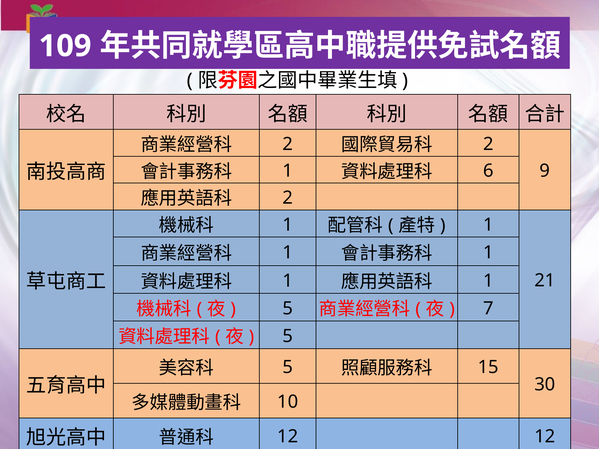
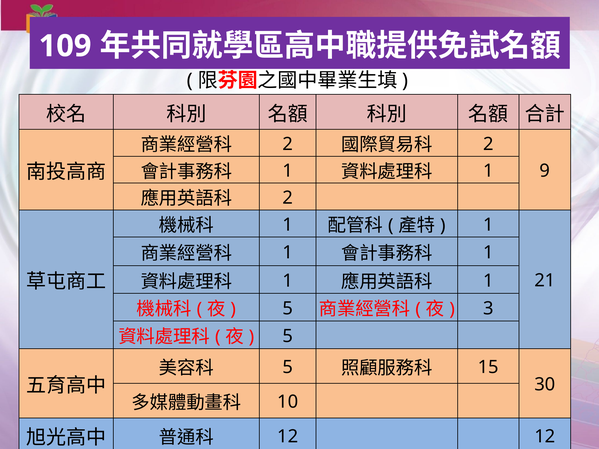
6: 6 -> 1 (488, 171)
7: 7 -> 3 (488, 309)
